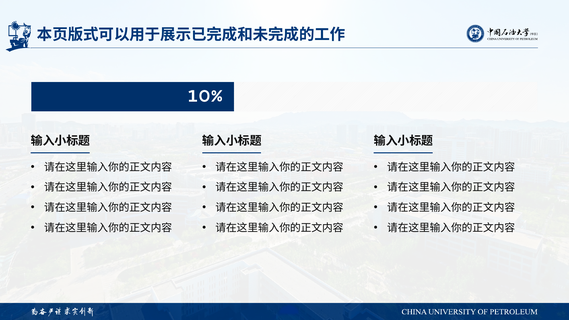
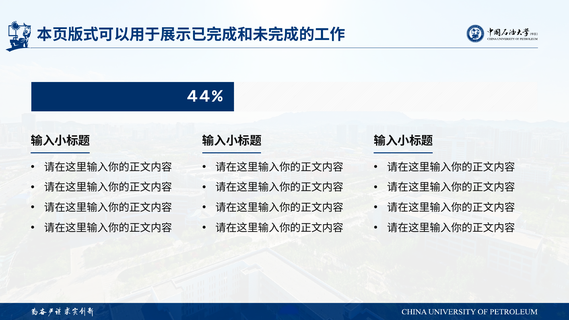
10%: 10% -> 44% (205, 96)
